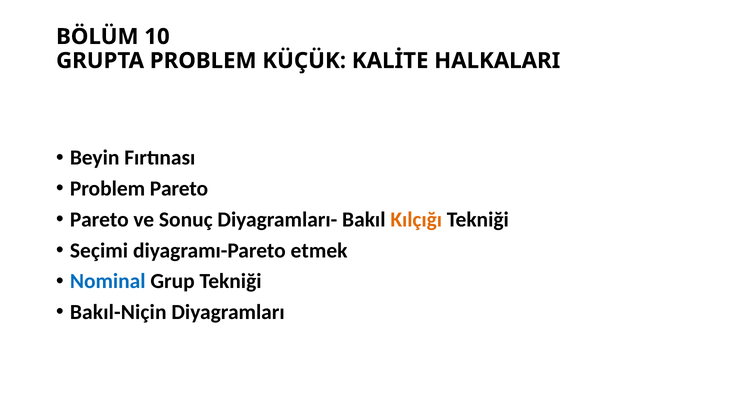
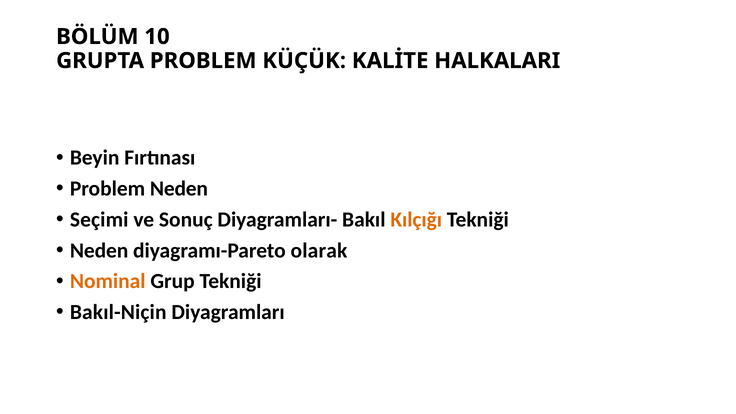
Problem Pareto: Pareto -> Neden (179, 189)
Pareto: Pareto -> Seçimi (99, 220)
Seçimi: Seçimi -> Neden (99, 250)
etmek: etmek -> olarak (319, 250)
Nominal colour: blue -> orange (108, 281)
